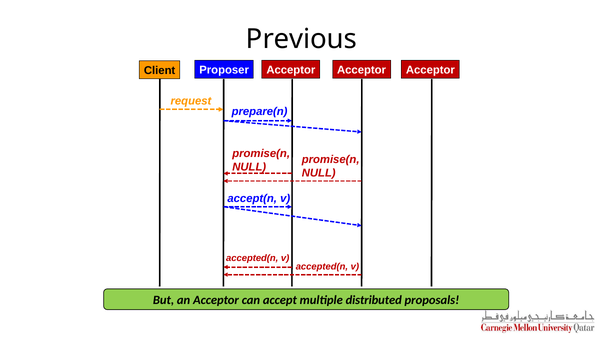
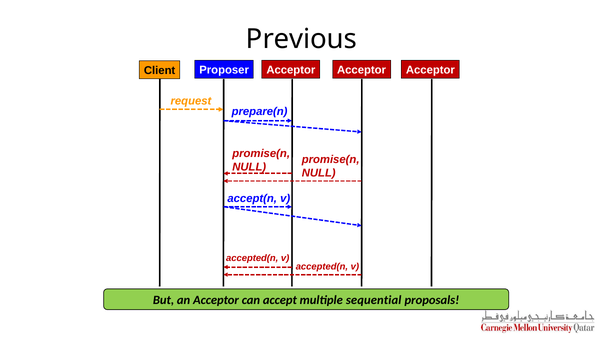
distributed: distributed -> sequential (374, 300)
